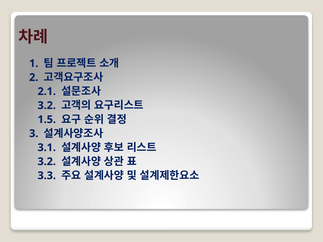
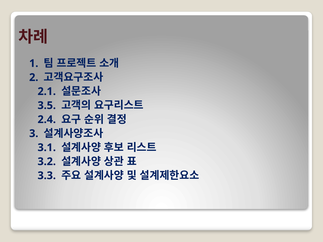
3.2: 3.2 -> 3.5 (47, 106)
1.5: 1.5 -> 2.4 (47, 120)
